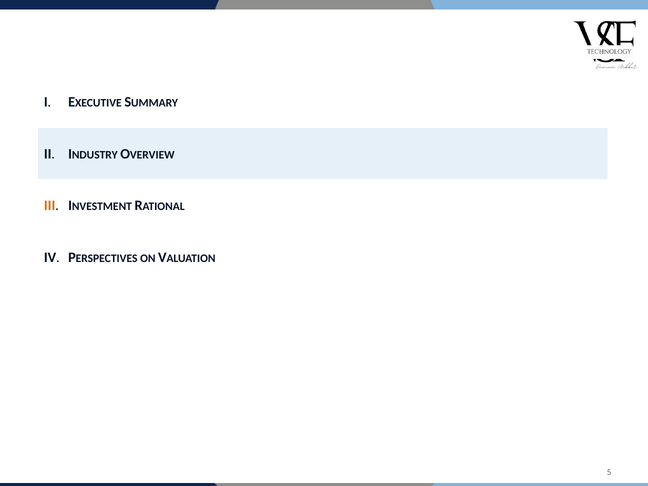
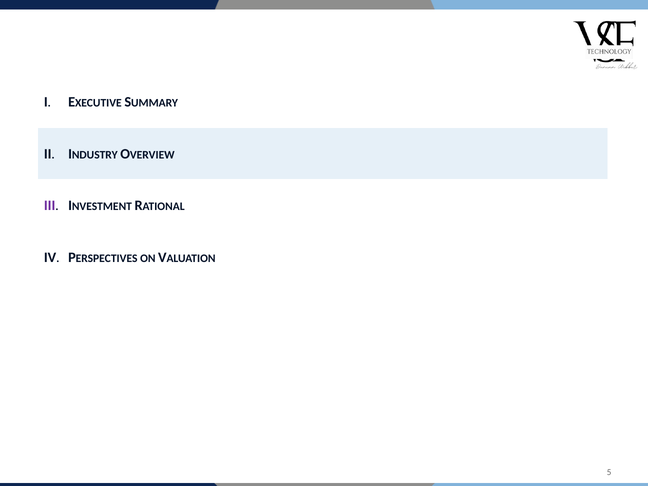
III colour: orange -> purple (50, 206)
